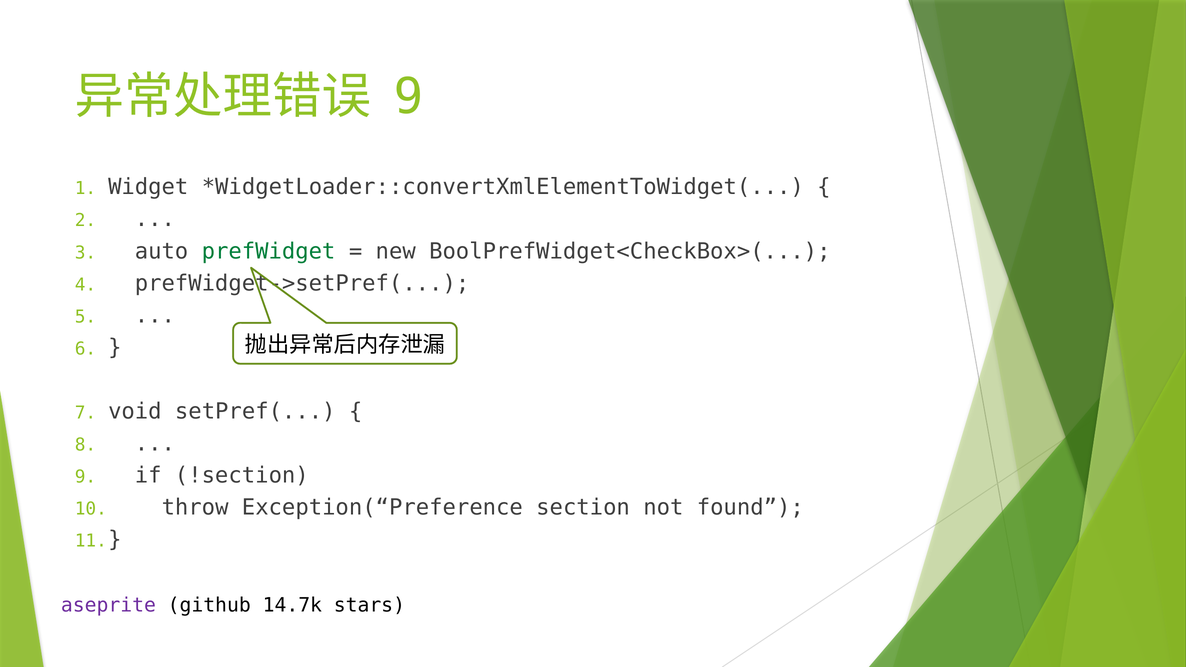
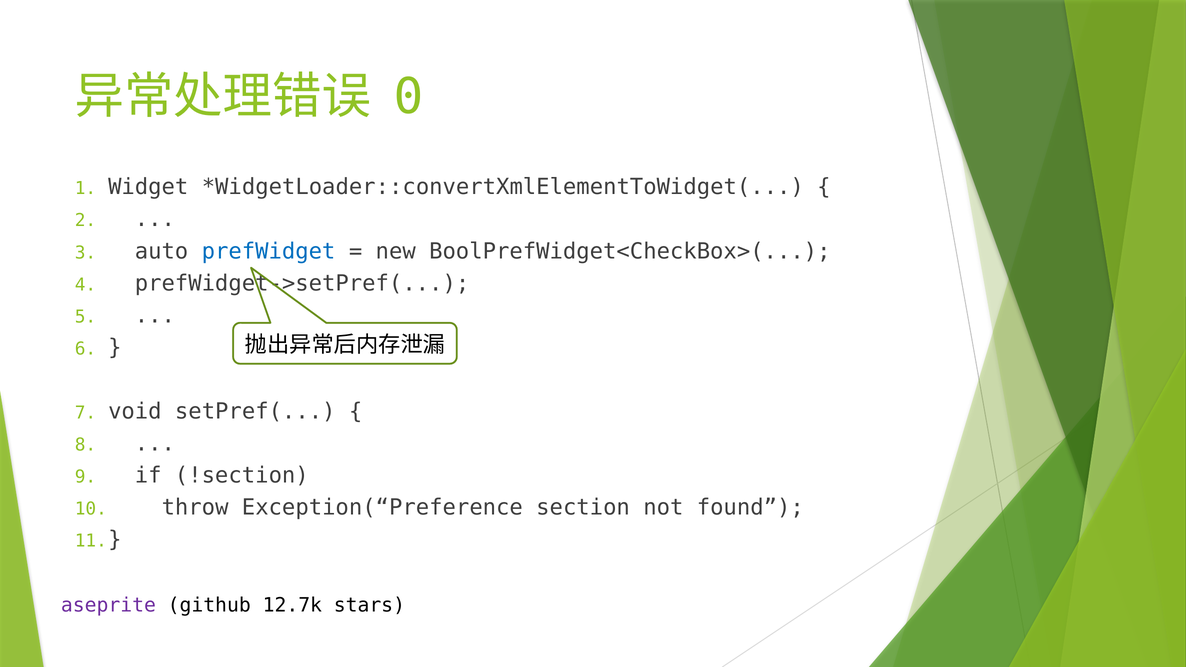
9: 9 -> 0 (409, 97)
prefWidget colour: green -> blue (269, 251)
14.7k: 14.7k -> 12.7k (292, 605)
